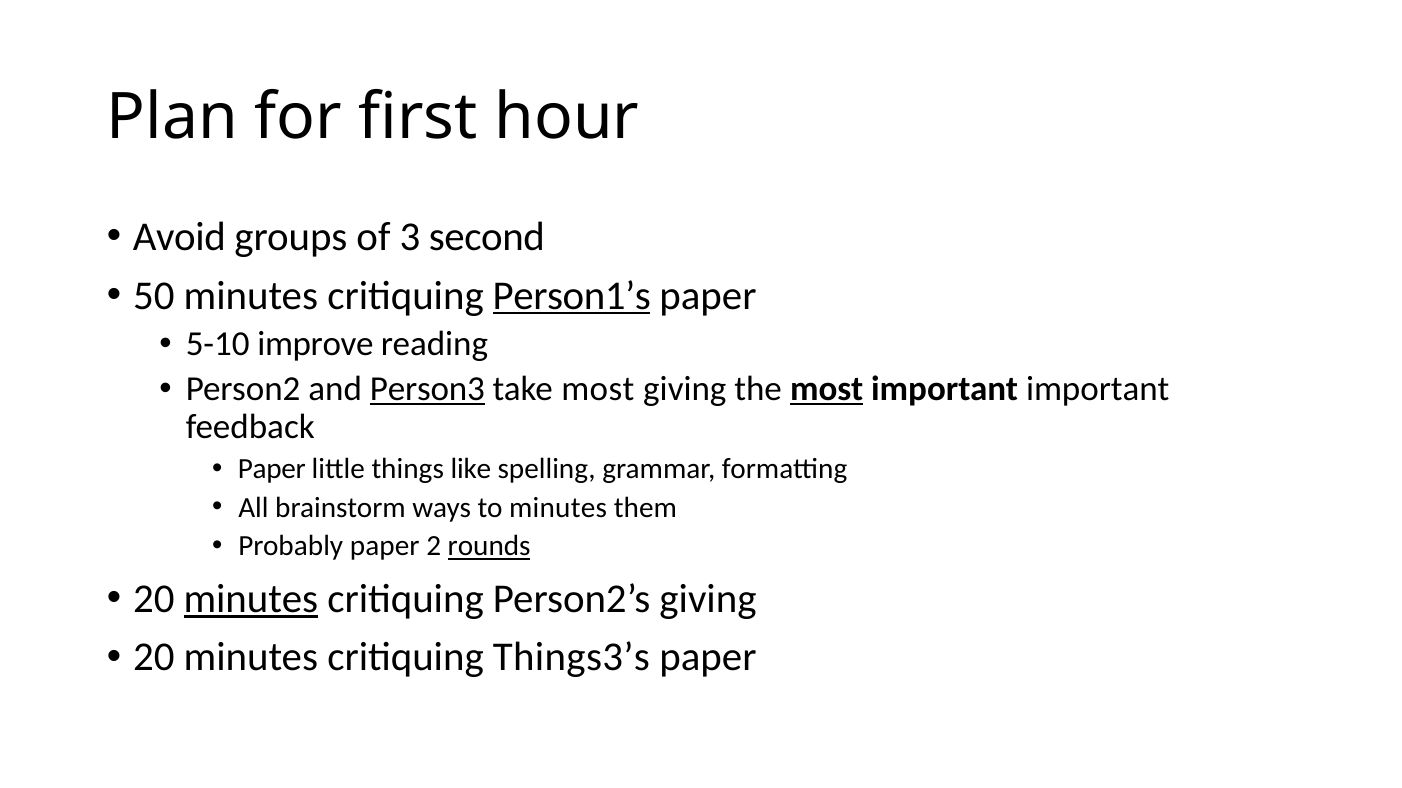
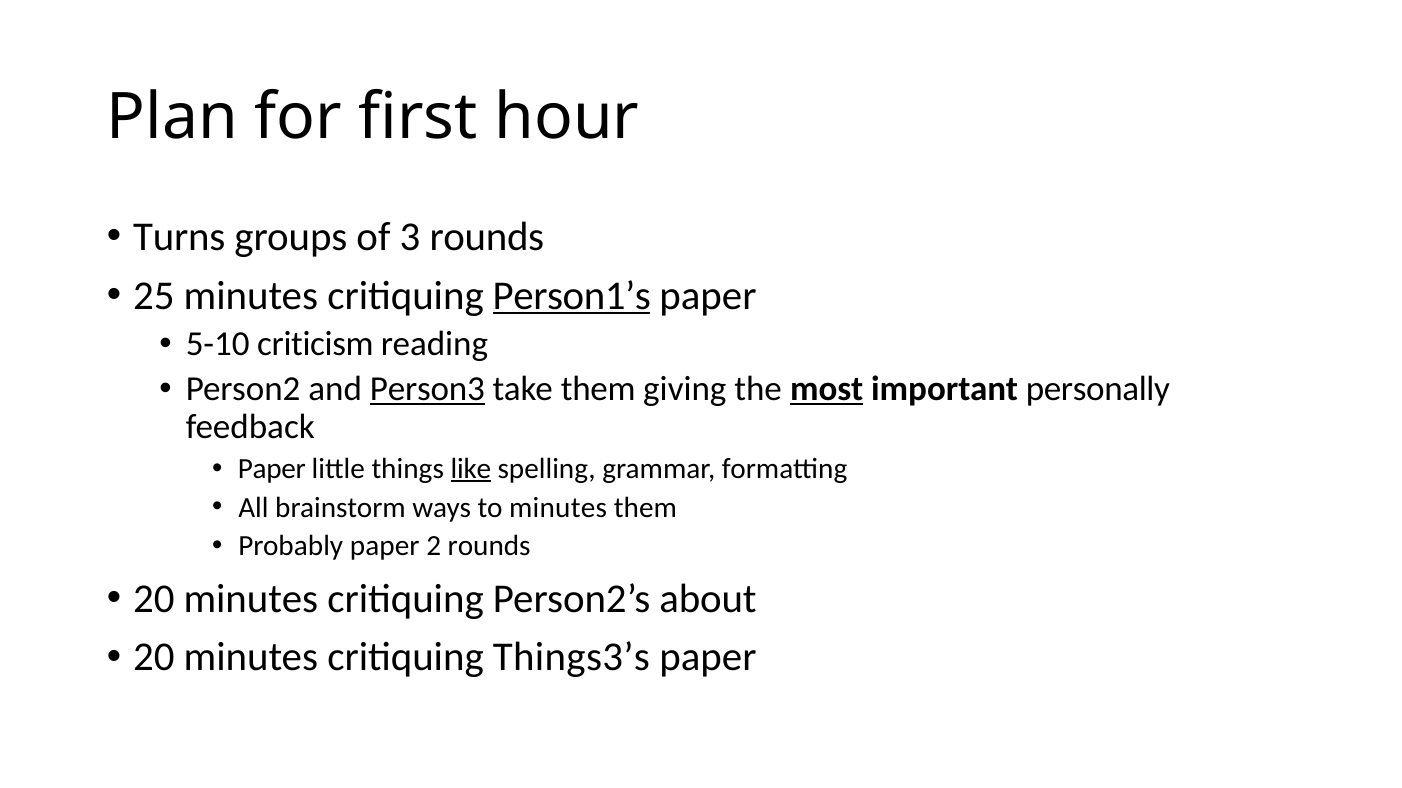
Avoid: Avoid -> Turns (179, 237)
3 second: second -> rounds (487, 237)
50: 50 -> 25 (154, 296)
improve: improve -> criticism (315, 344)
take most: most -> them (598, 389)
important important: important -> personally (1098, 389)
like underline: none -> present (471, 469)
rounds underline: present -> none (489, 547)
minutes underline: present -> none (251, 599)
Person2’s giving: giving -> about (708, 599)
